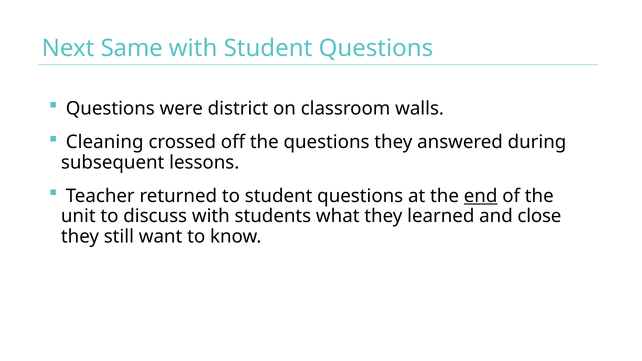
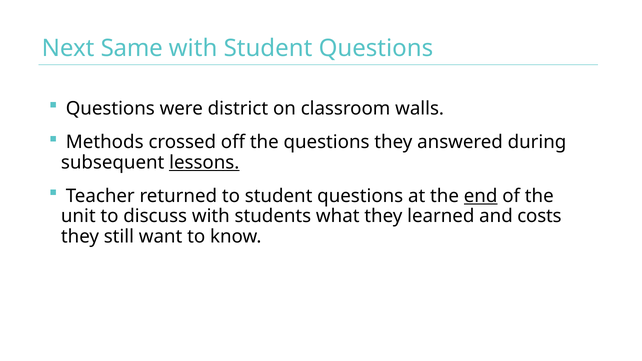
Cleaning: Cleaning -> Methods (105, 142)
lessons underline: none -> present (204, 162)
close: close -> costs (539, 216)
